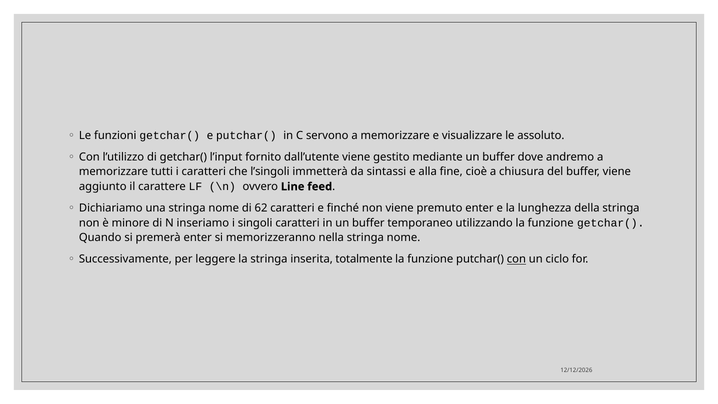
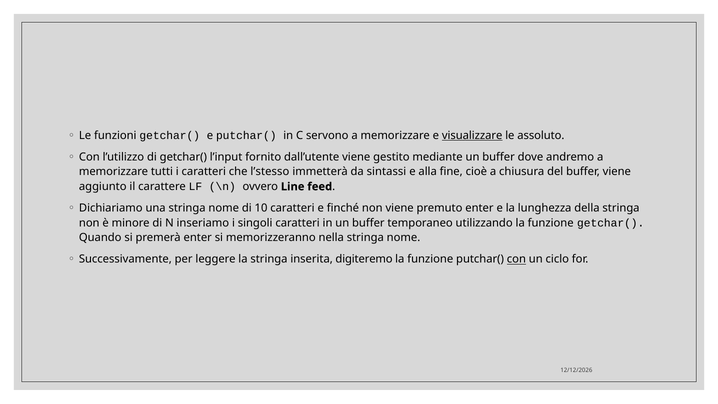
visualizzare underline: none -> present (472, 135)
l’singoli: l’singoli -> l’stesso (270, 172)
62: 62 -> 10 (261, 208)
totalmente: totalmente -> digiteremo (364, 259)
